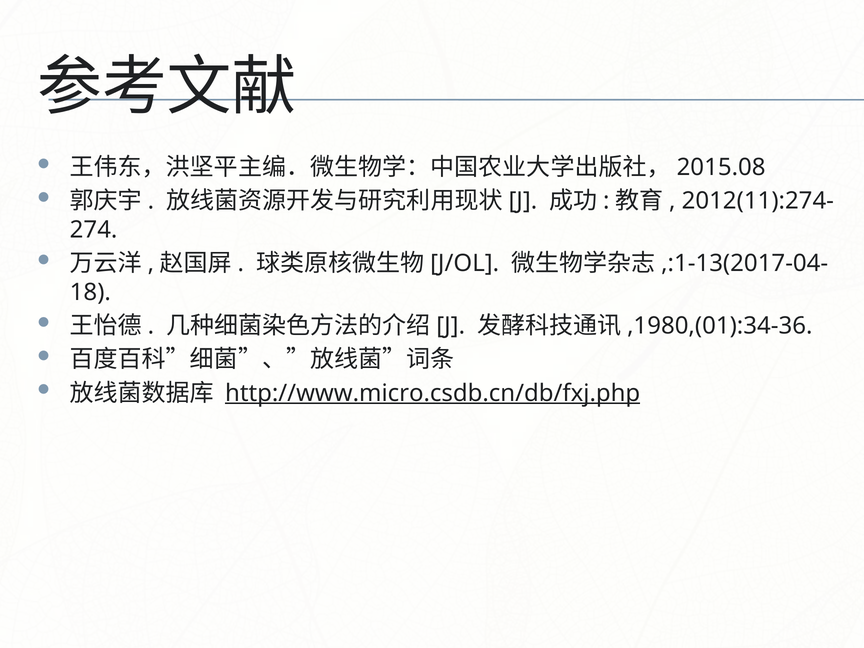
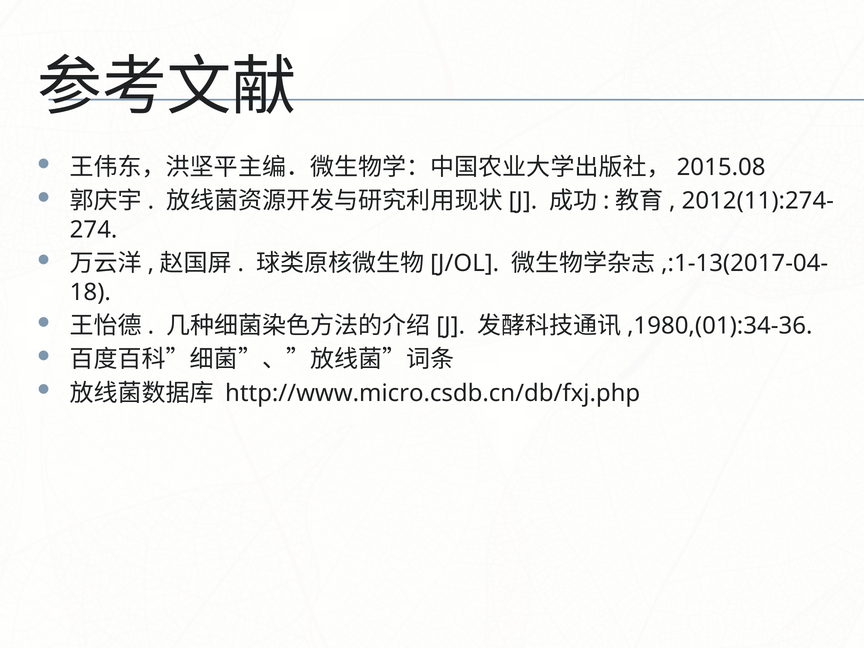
http://www.micro.csdb.cn/db/fxj.php underline: present -> none (433, 393)
